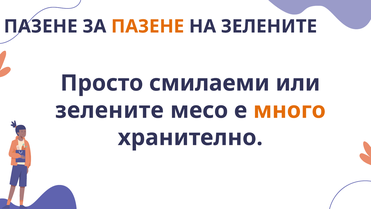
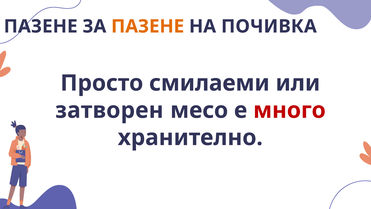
НА ЗЕЛЕНИТЕ: ЗЕЛЕНИТЕ -> ПОЧИВКА (269, 26)
зелените: зелените -> затворен (109, 110)
много colour: orange -> red (289, 110)
